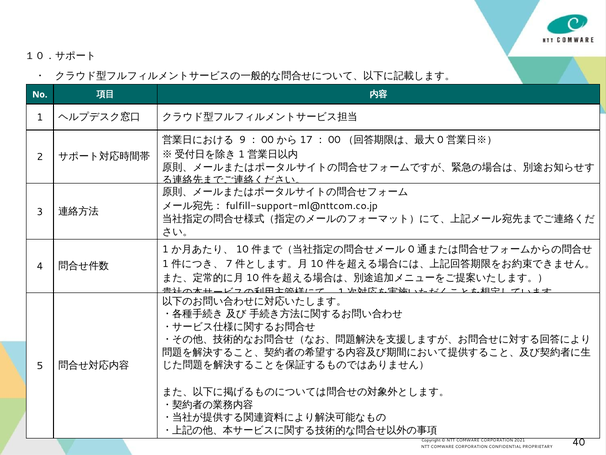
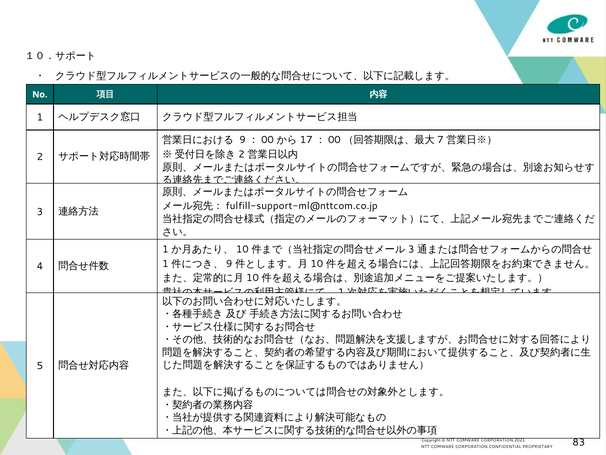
0: 0 -> 7 (440, 140)
1: 1 -> 2 (241, 154)
0: 0 -> 3 (411, 249)
7: 7 -> 9 (229, 263)
40: 40 -> 83 (579, 442)
